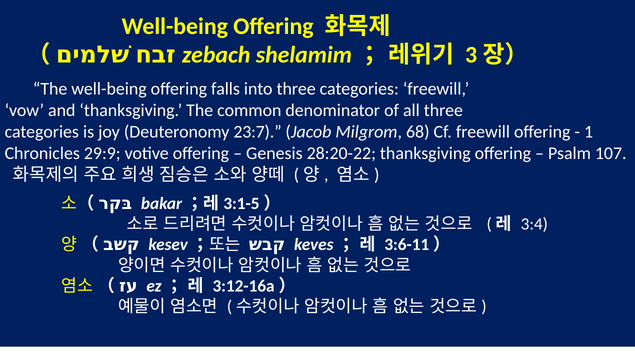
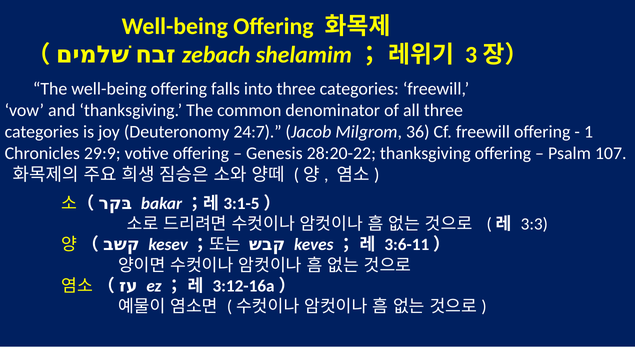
23:7: 23:7 -> 24:7 (258, 132)
68: 68 -> 36 (418, 132)
3:4: 3:4 -> 3:3 (534, 224)
